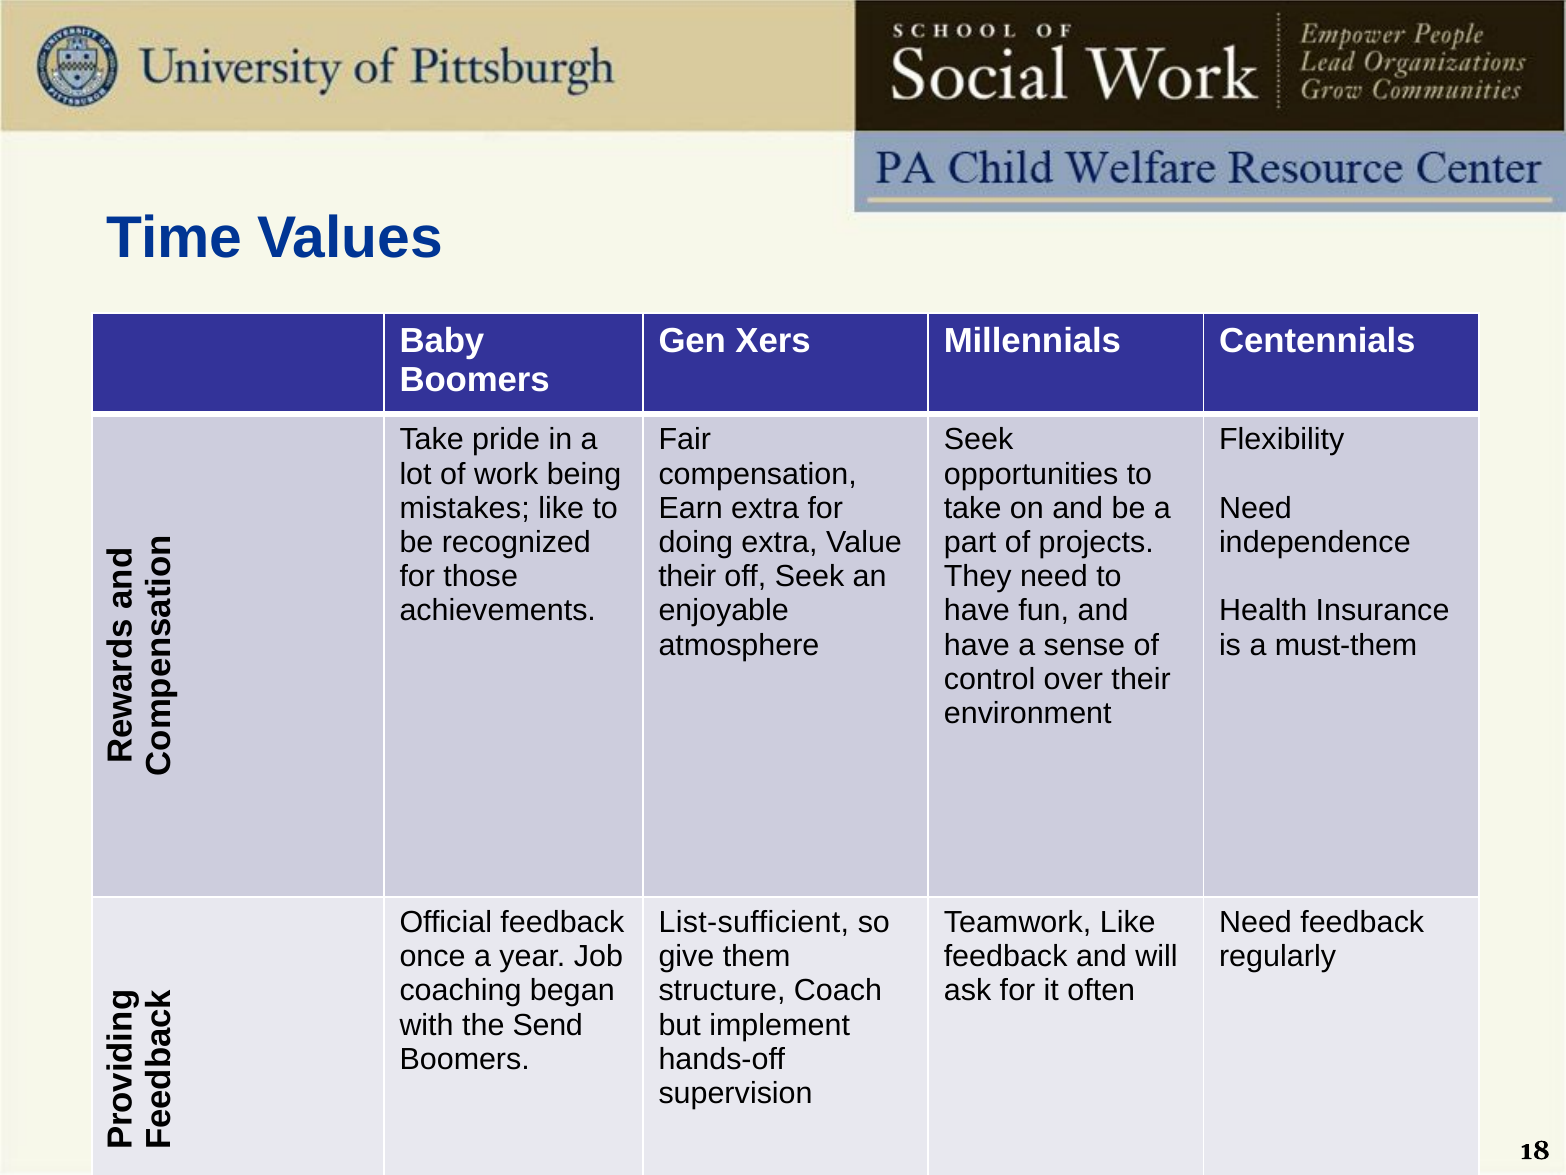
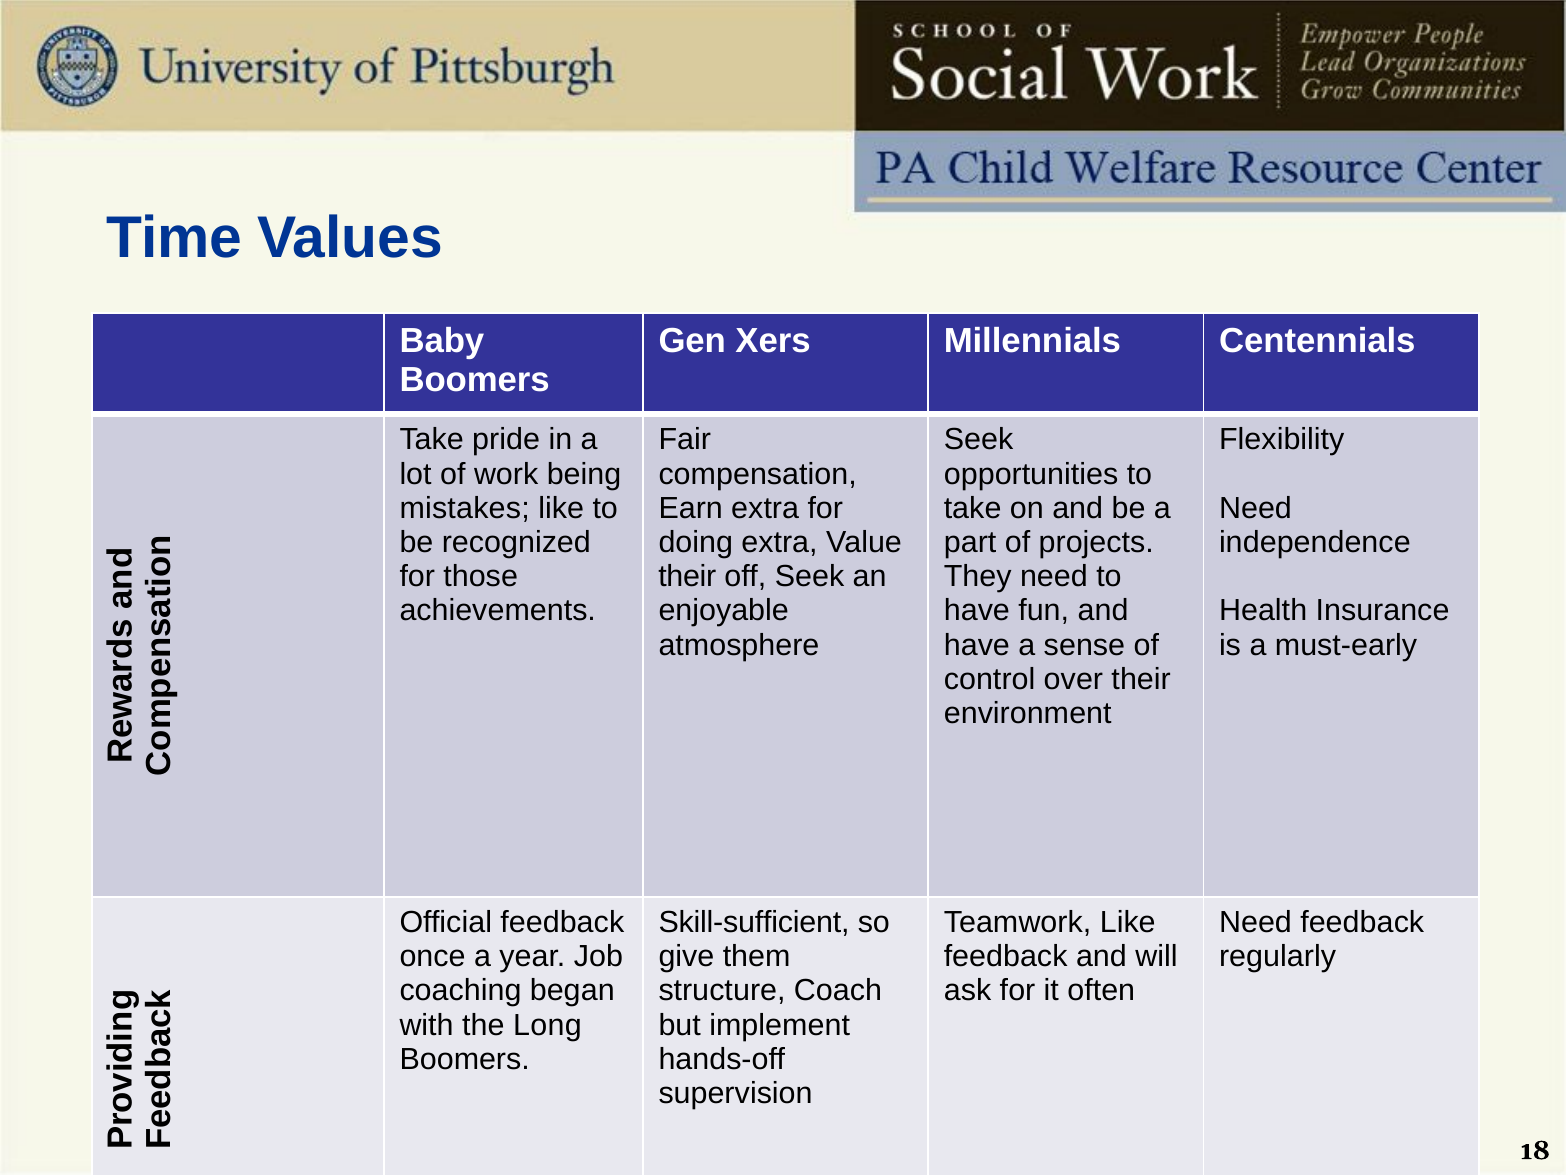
must-them: must-them -> must-early (1346, 645)
List-sufficient: List-sufficient -> Skill-sufficient (754, 922)
Send: Send -> Long (547, 1025)
